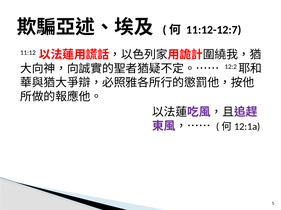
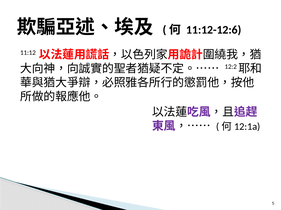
11:12-12:7: 11:12-12:7 -> 11:12-12:6 (214, 30)
